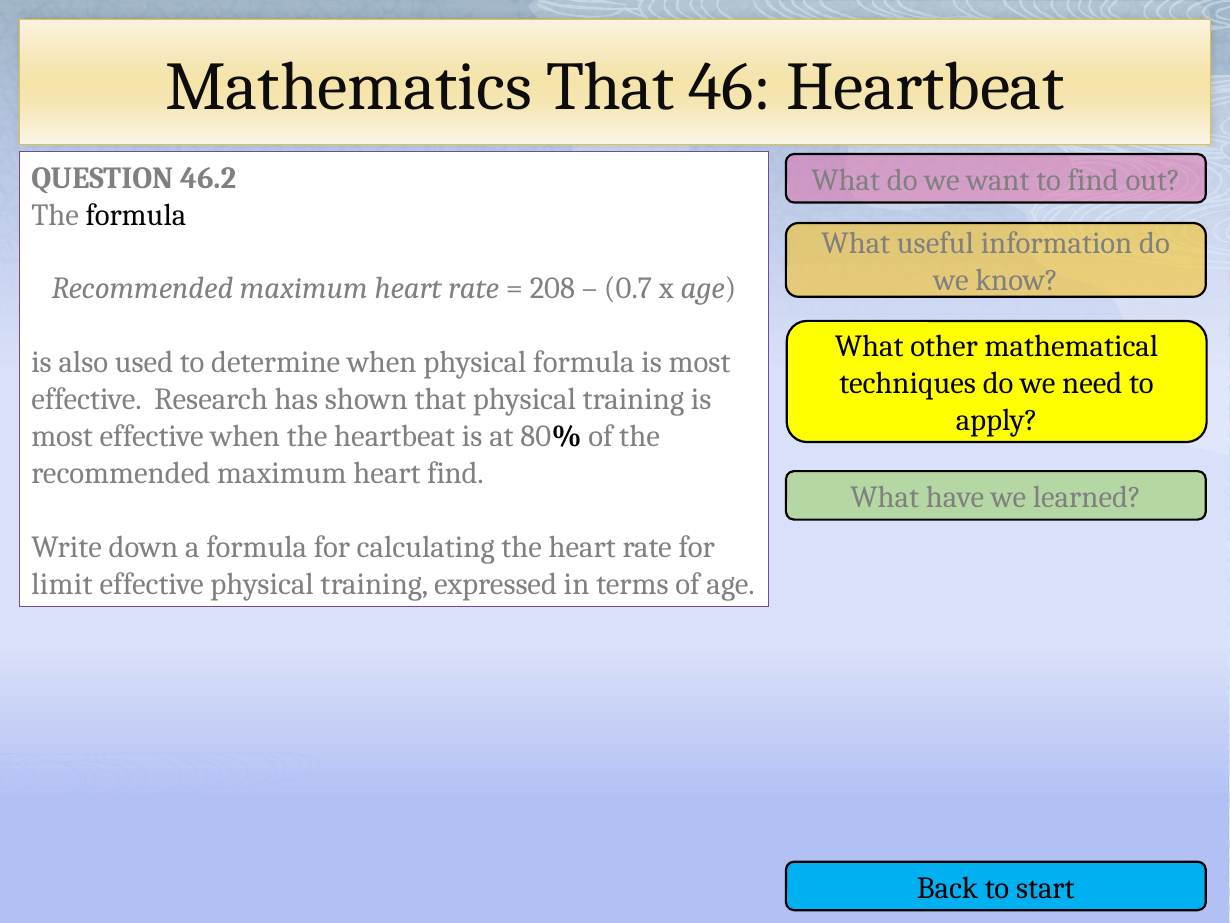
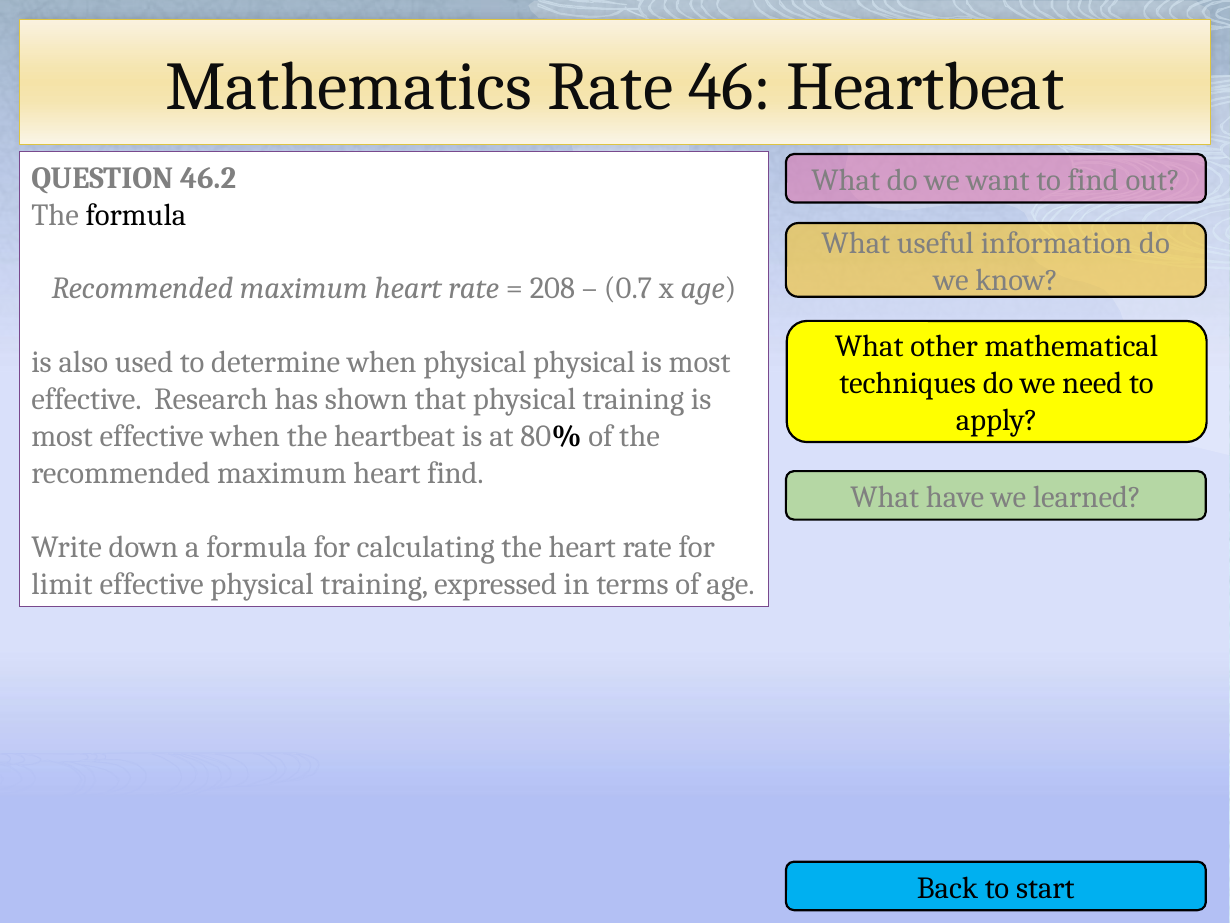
Mathematics That: That -> Rate (610, 86)
physical formula: formula -> physical (584, 362)
